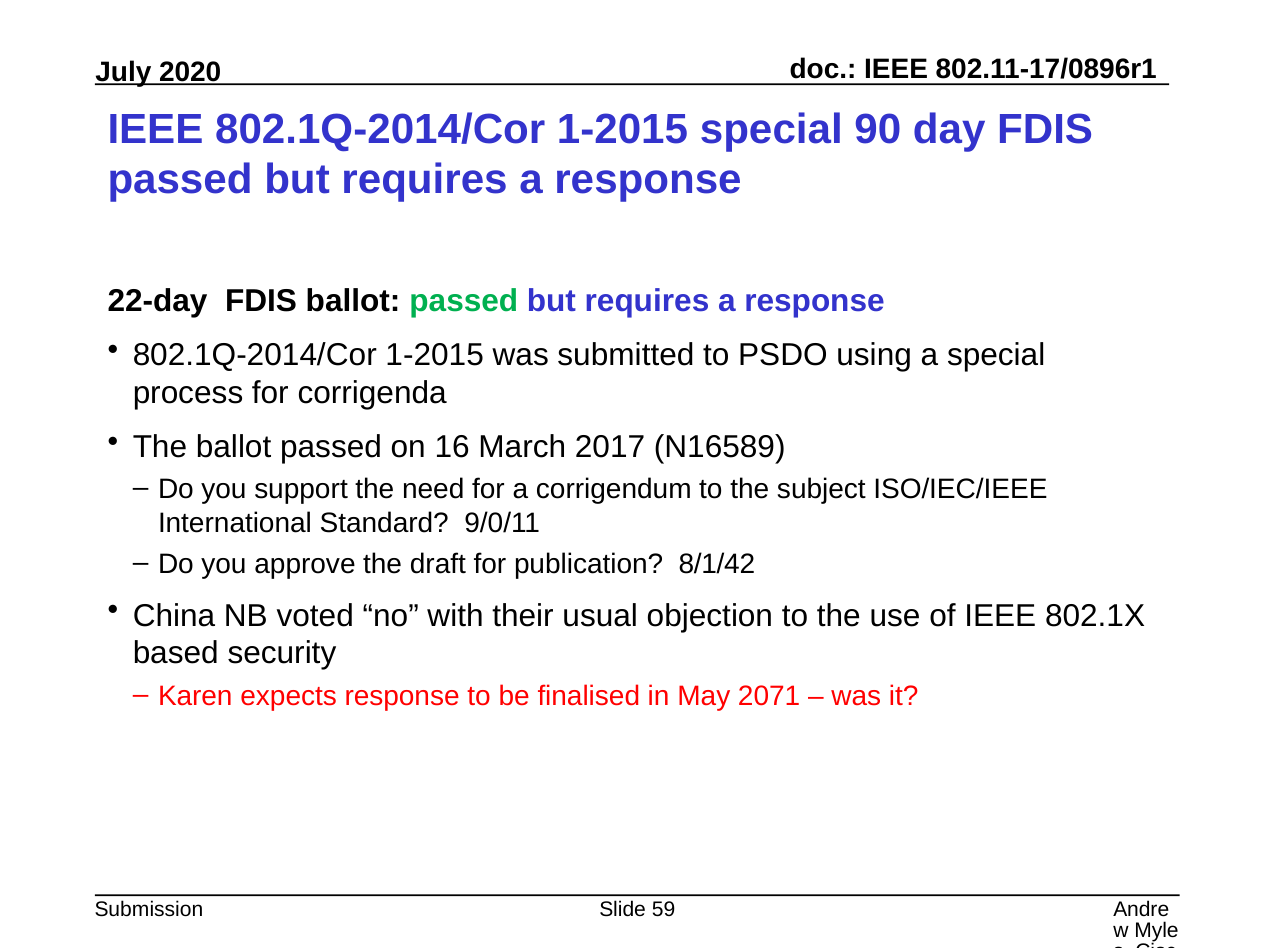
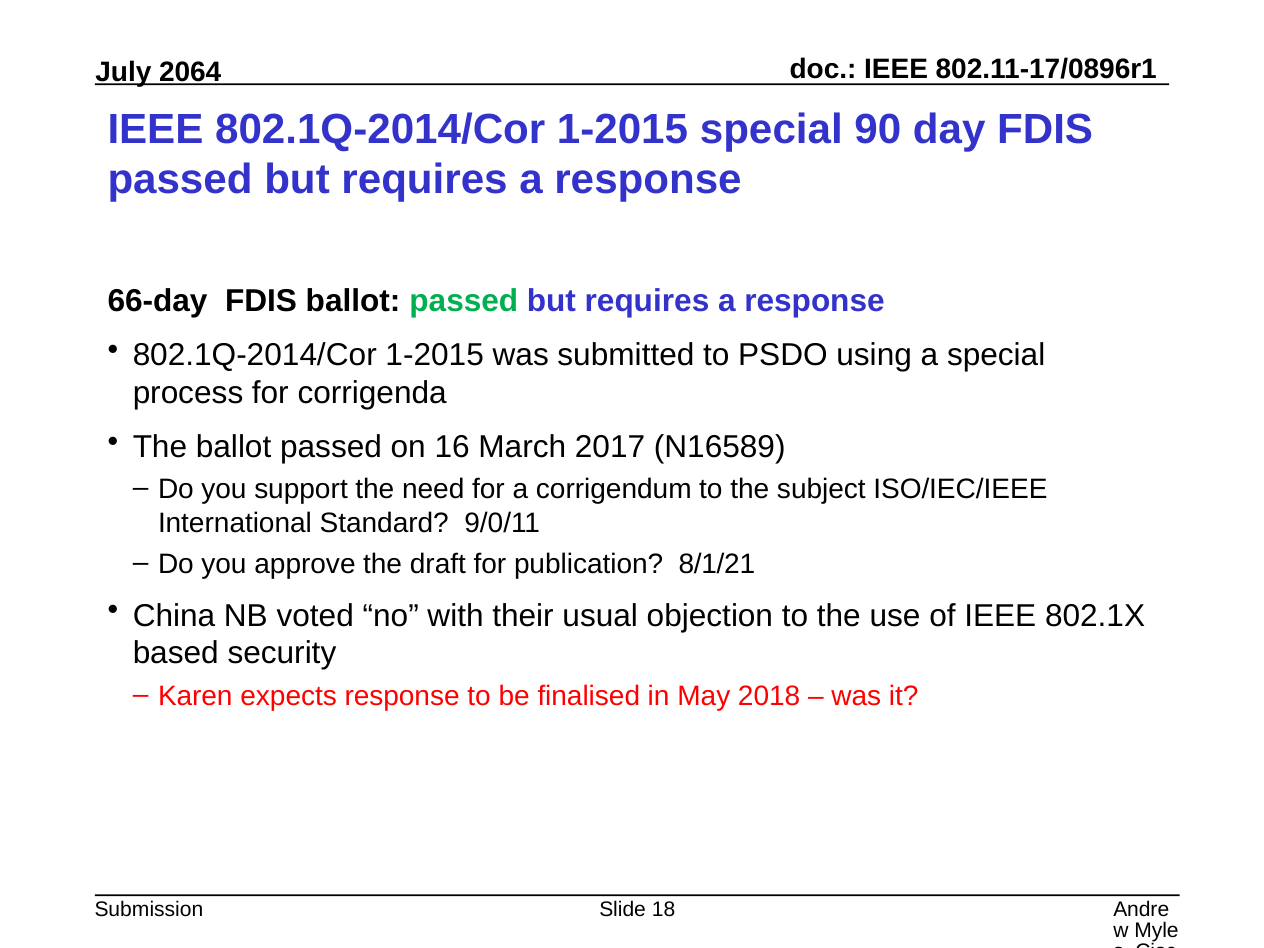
2020: 2020 -> 2064 (190, 72)
22-day: 22-day -> 66-day (157, 301)
8/1/42: 8/1/42 -> 8/1/21 (717, 564)
2071: 2071 -> 2018 (769, 696)
59: 59 -> 18 (664, 909)
